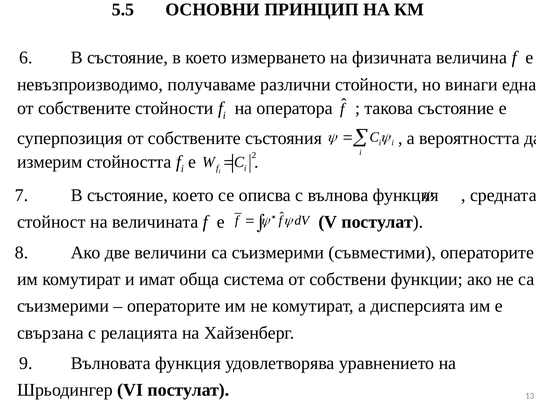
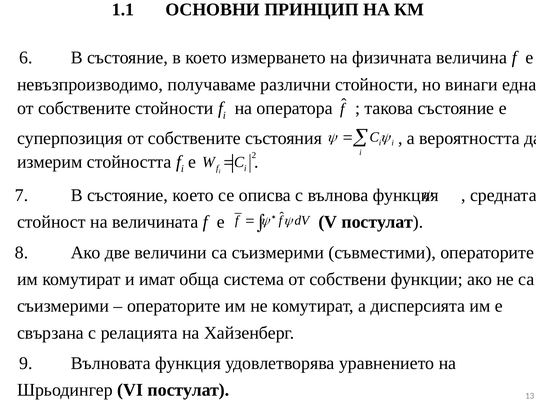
5.5: 5.5 -> 1.1 (123, 10)
